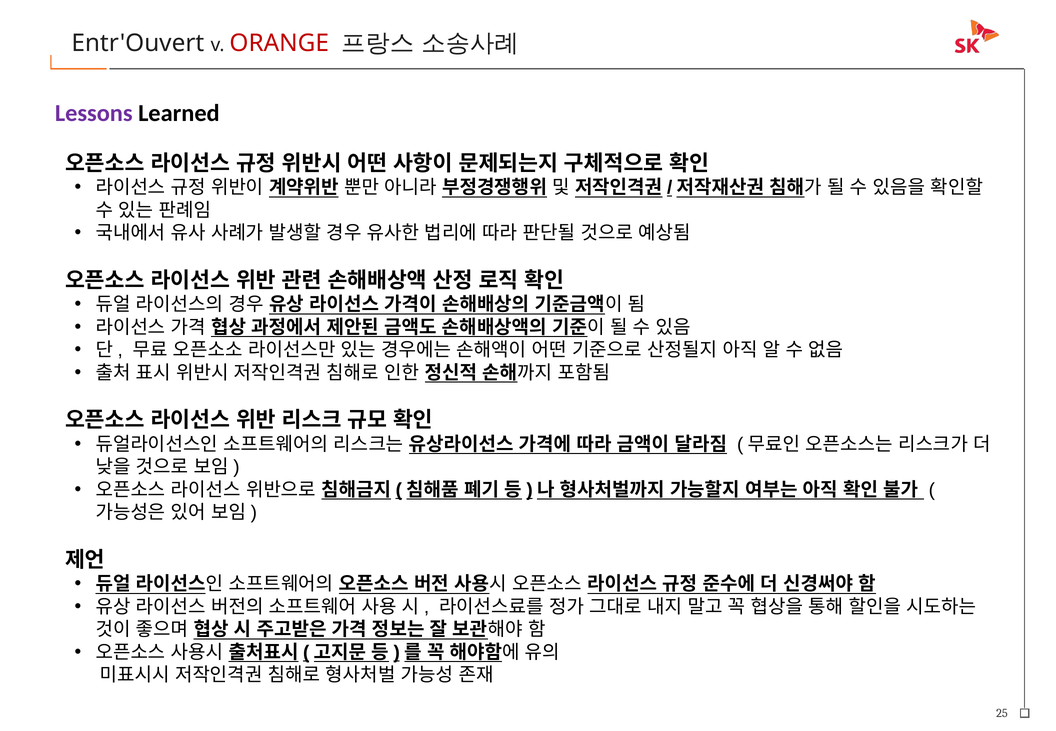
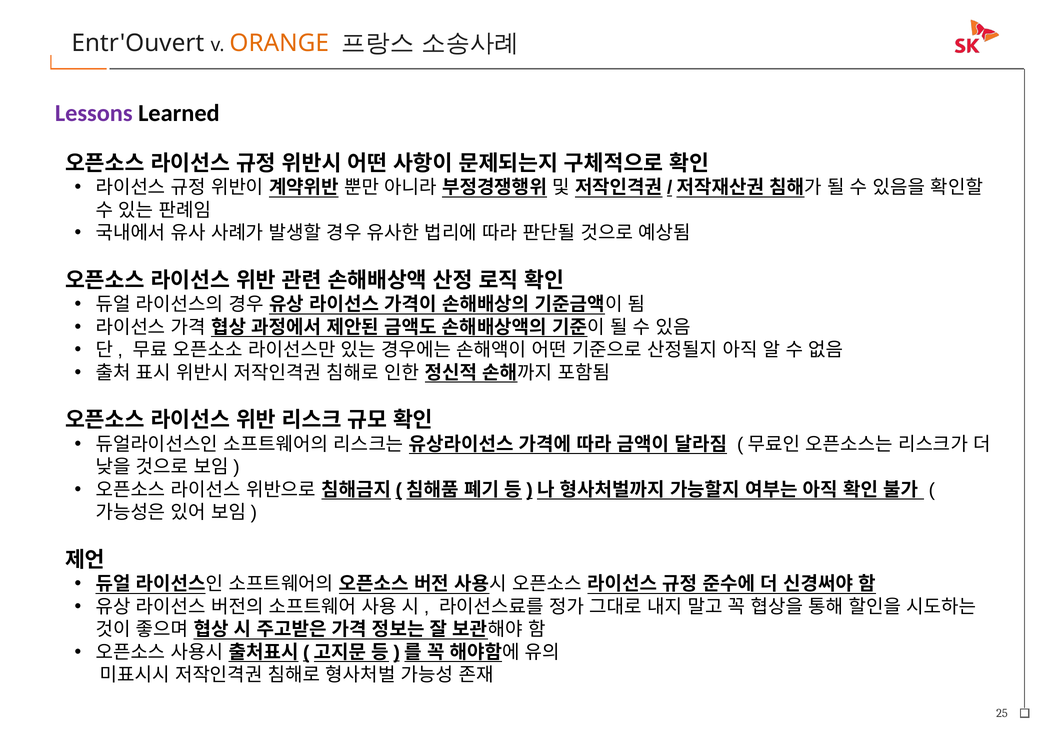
ORANGE colour: red -> orange (279, 43)
